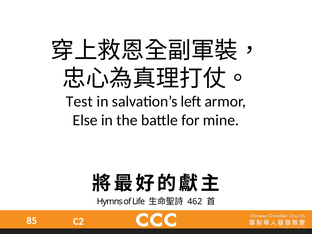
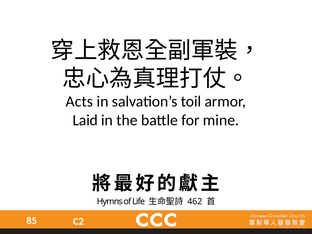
Test: Test -> Acts (79, 102)
left: left -> toil (191, 102)
Else: Else -> Laid (85, 120)
